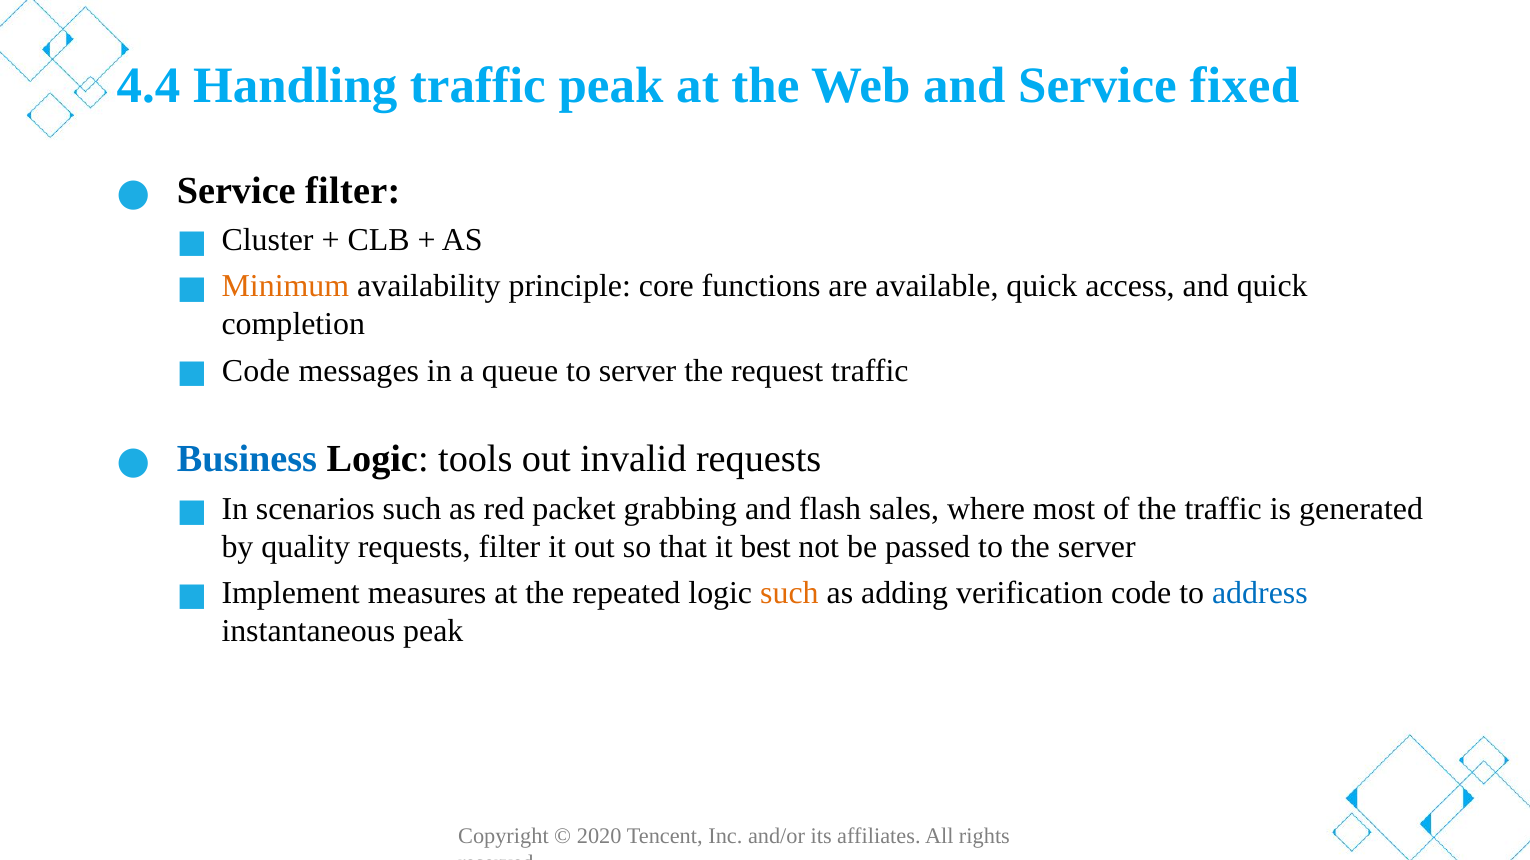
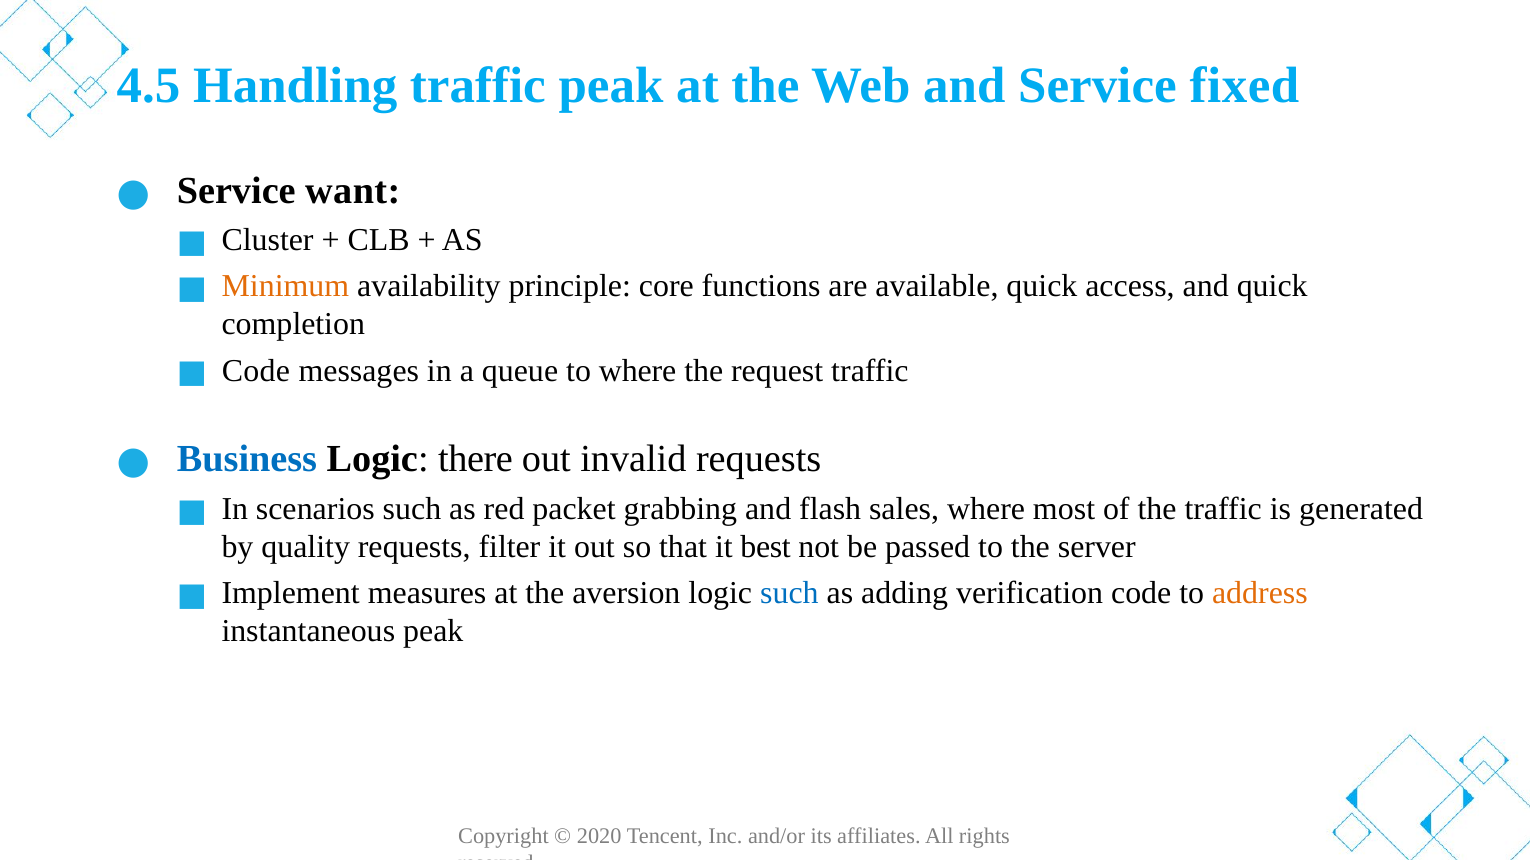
4.4: 4.4 -> 4.5 (149, 85)
Service filter: filter -> want (353, 191)
to server: server -> where (638, 371)
tools: tools -> there (475, 460)
repeated: repeated -> aversion (626, 594)
such colour: orange -> blue (789, 594)
address colour: blue -> orange (1260, 594)
